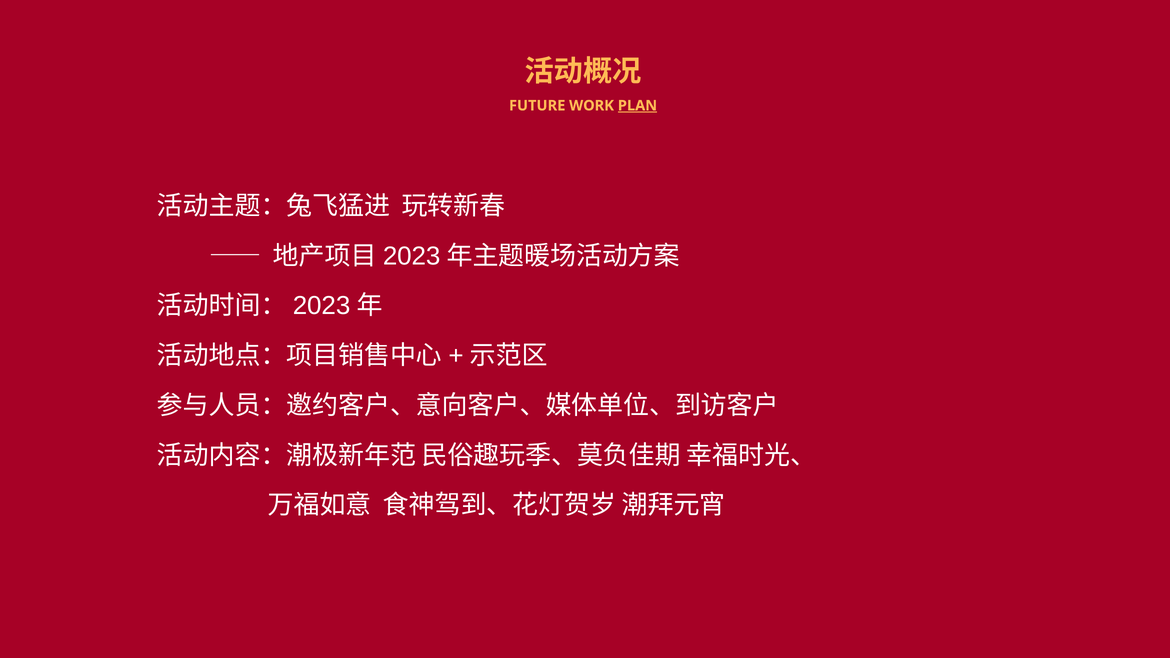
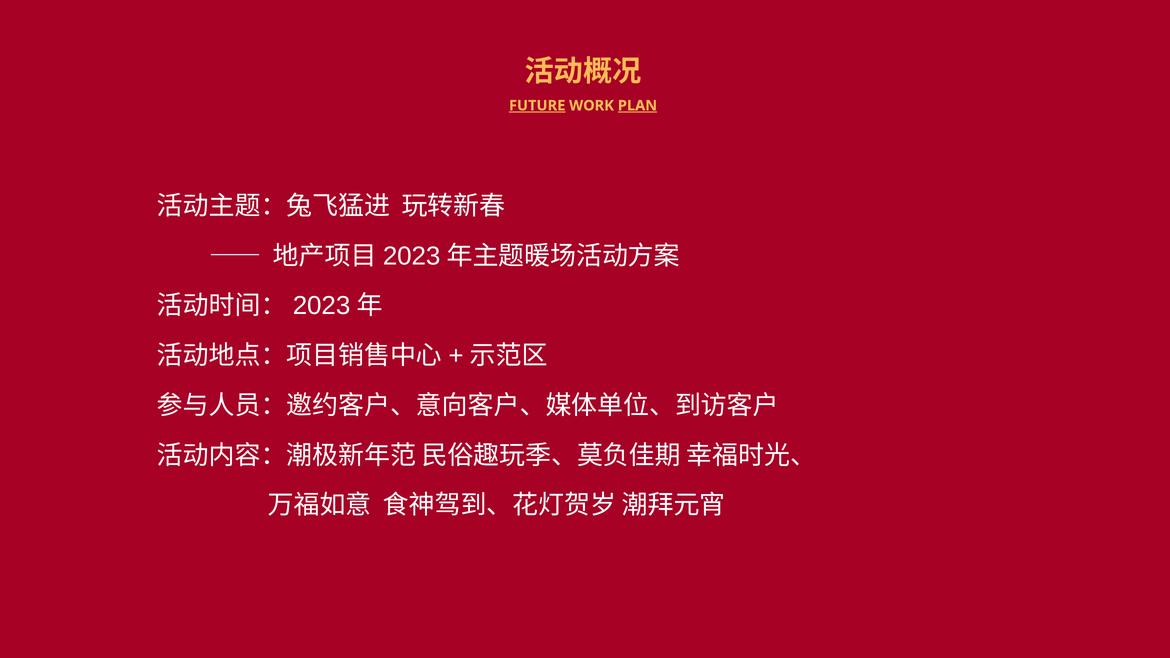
FUTURE underline: none -> present (537, 106)
